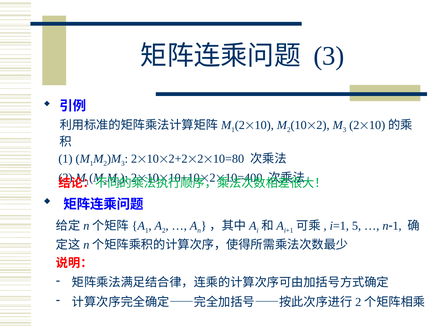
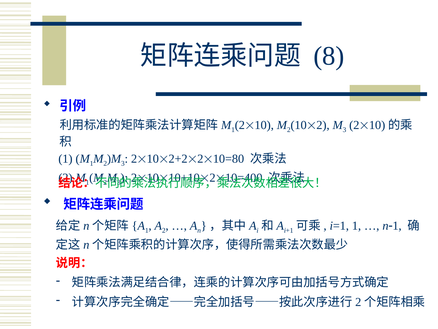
3: 3 -> 8 (329, 56)
i=1 5: 5 -> 1 (357, 225)
